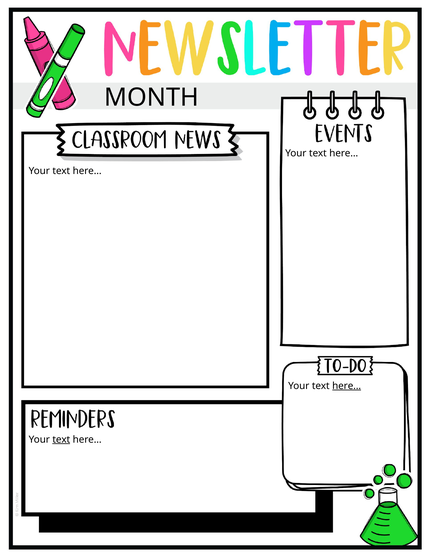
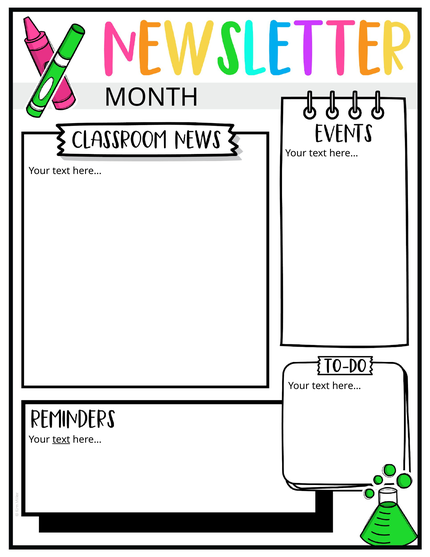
here… underline: present -> none (347, 385)
